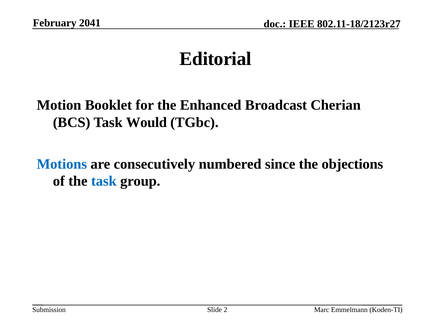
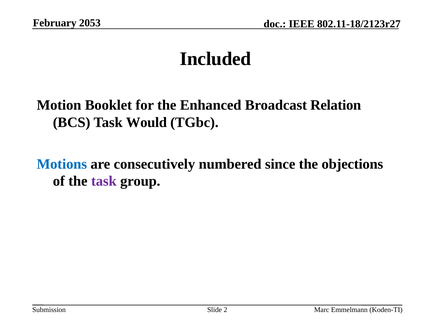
2041: 2041 -> 2053 (90, 23)
Editorial: Editorial -> Included (216, 59)
Cherian: Cherian -> Relation (336, 105)
task colour: blue -> purple (104, 181)
